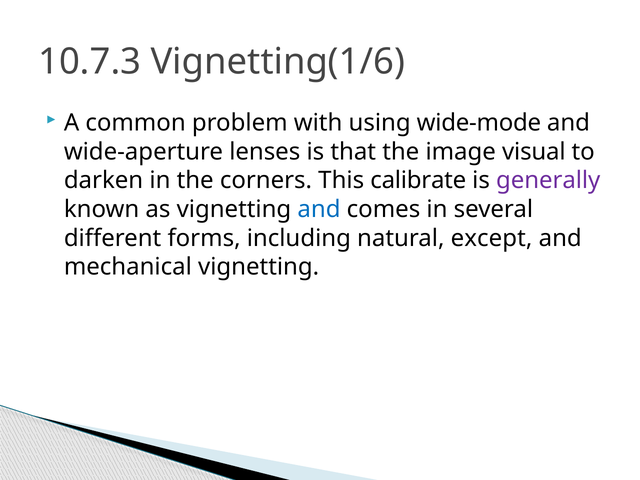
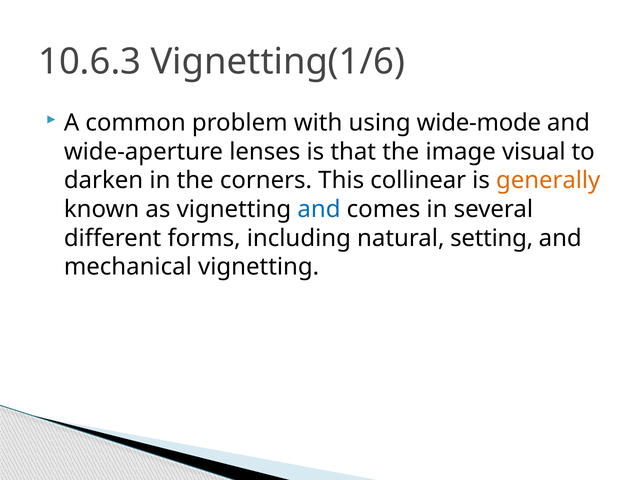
10.7.3: 10.7.3 -> 10.6.3 (90, 62)
calibrate: calibrate -> collinear (418, 181)
generally colour: purple -> orange (548, 181)
except: except -> setting (492, 238)
